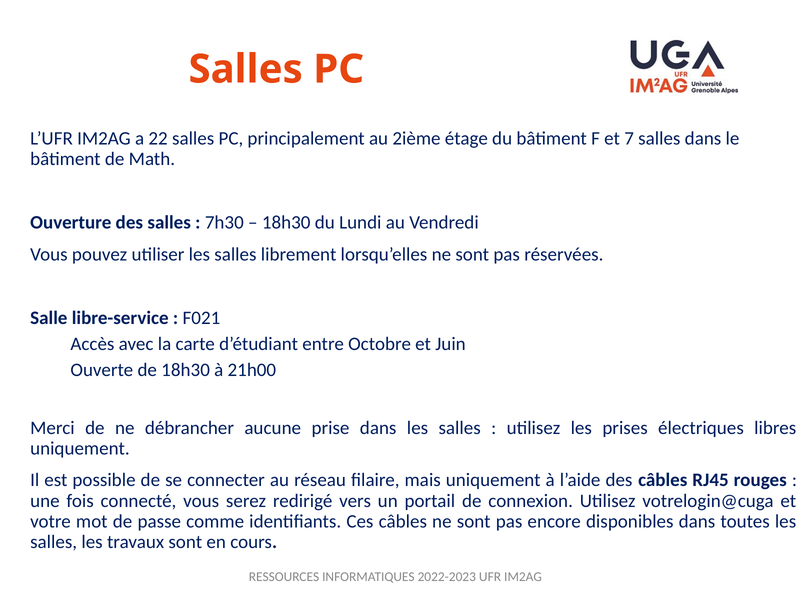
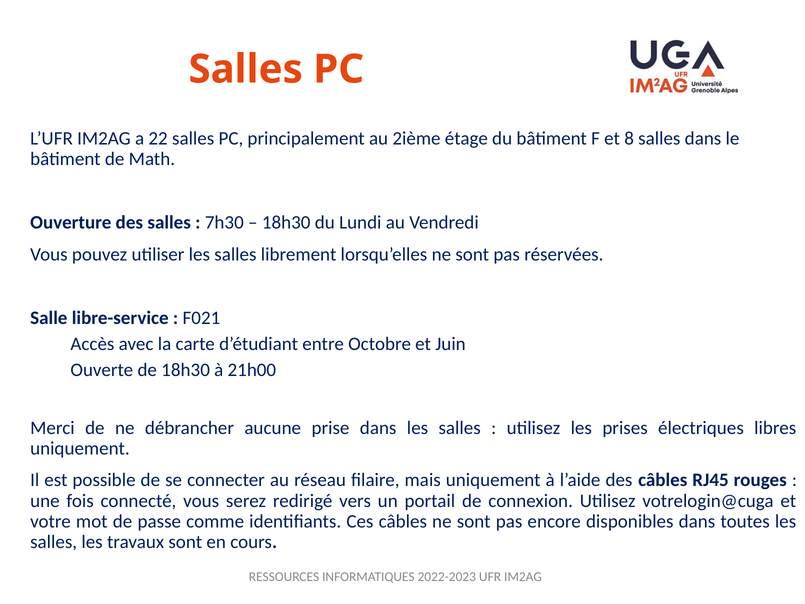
7: 7 -> 8 (629, 139)
